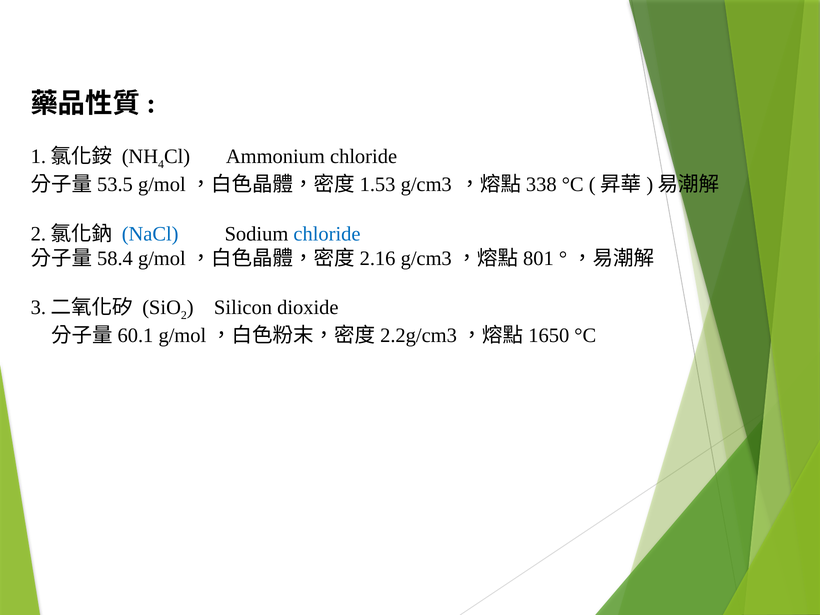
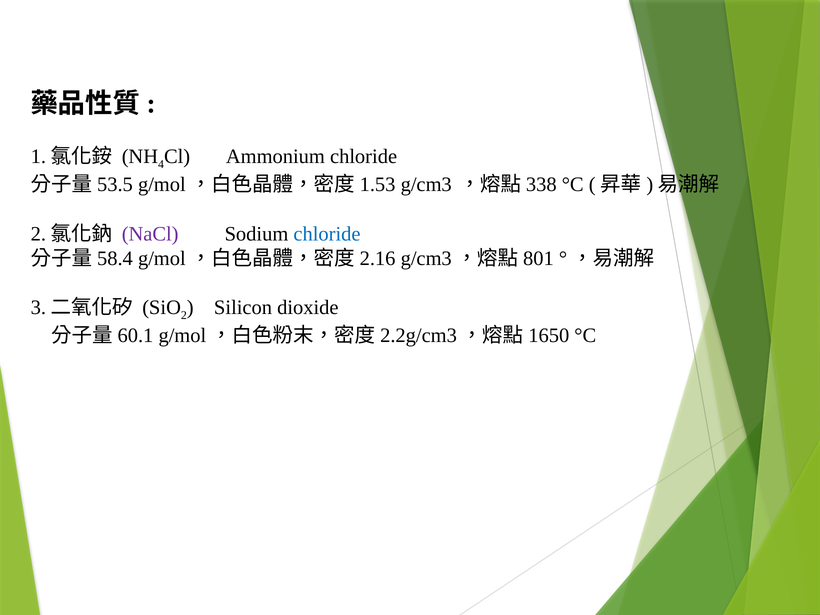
NaCl colour: blue -> purple (150, 234)
